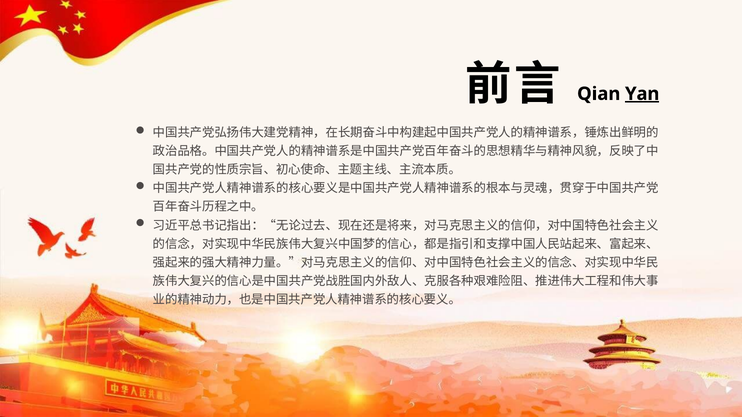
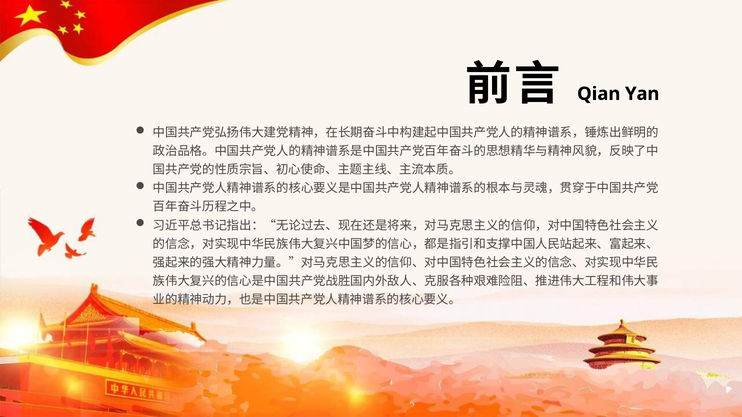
Yan underline: present -> none (642, 94)
